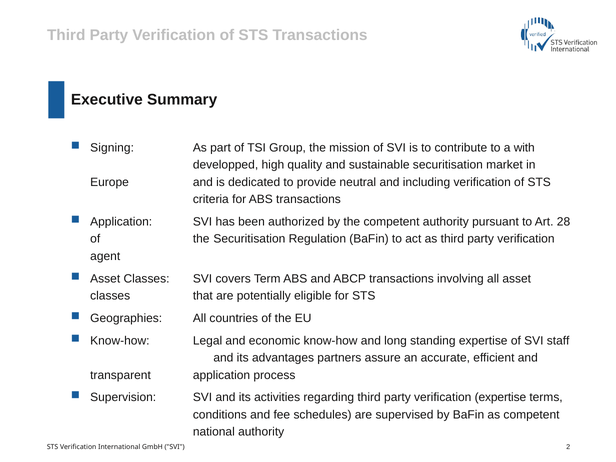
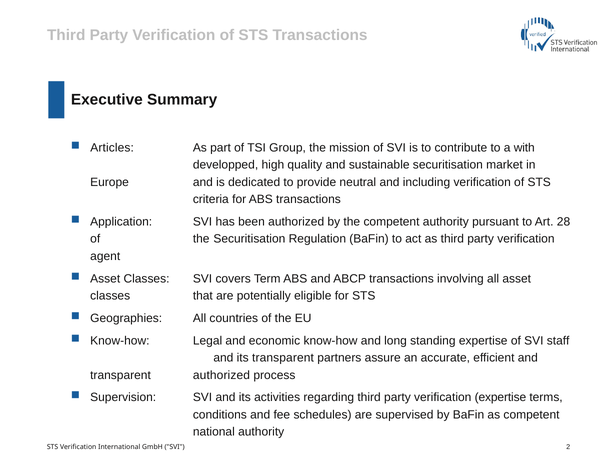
Signing: Signing -> Articles (112, 148)
its advantages: advantages -> transparent (283, 358)
transparent application: application -> authorized (221, 375)
